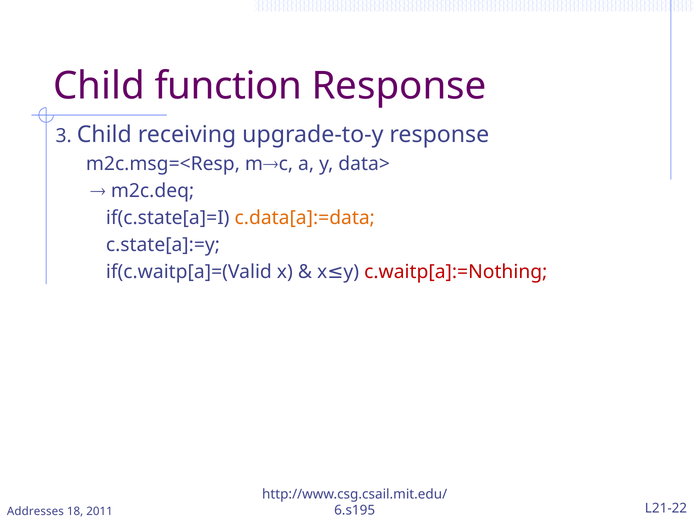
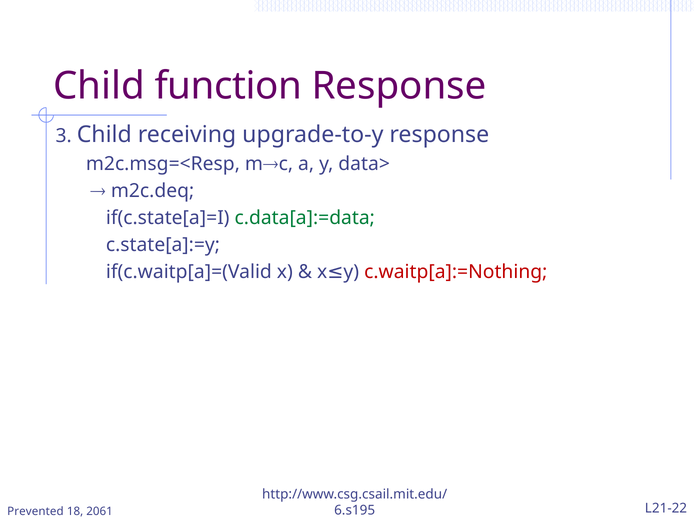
c.data[a]:=data colour: orange -> green (305, 218)
Addresses: Addresses -> Prevented (35, 511)
2011: 2011 -> 2061 (100, 511)
